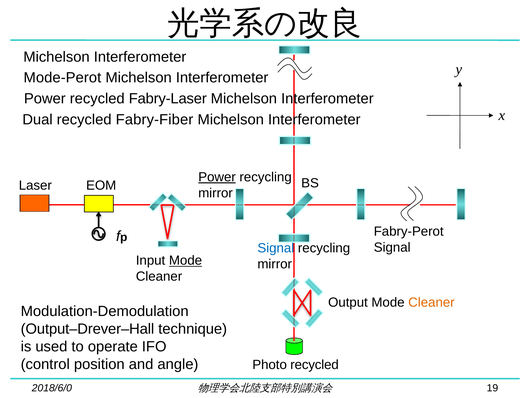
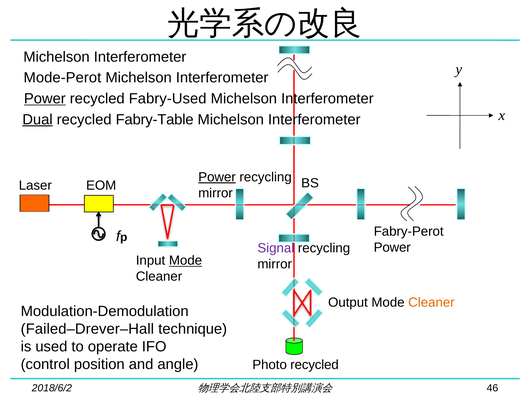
Power underline: none -> present (45, 99)
Fabry-Laser: Fabry-Laser -> Fabry-Used (168, 99)
Dual underline: none -> present (37, 119)
Fabry-Fiber: Fabry-Fiber -> Fabry-Table (155, 119)
Signal: Signal -> Power (392, 247)
Signal colour: blue -> purple (276, 248)
Output–Drever–Hall: Output–Drever–Hall -> Failed–Drever–Hall (87, 329)
2018/6/0: 2018/6/0 -> 2018/6/2 (52, 388)
19: 19 -> 46 (492, 388)
